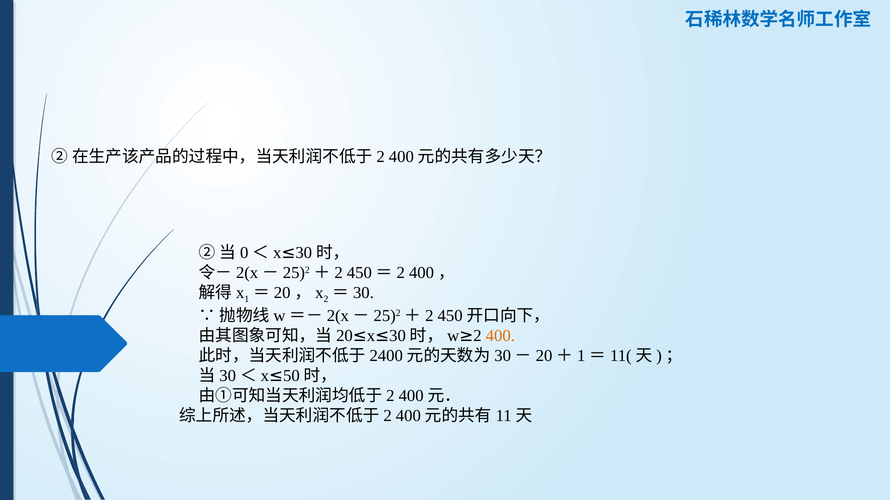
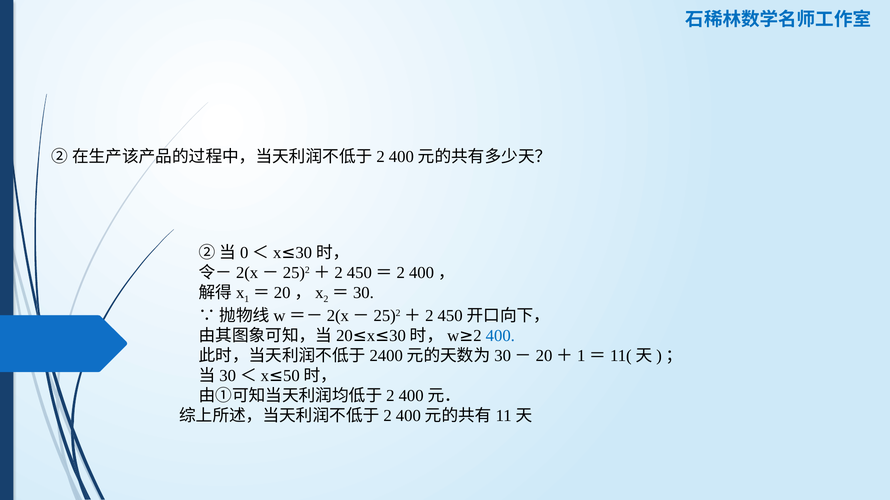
400 colour: orange -> blue (500, 336)
